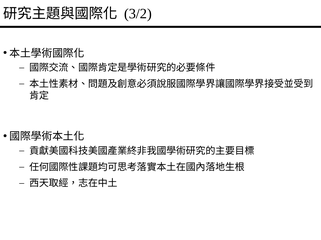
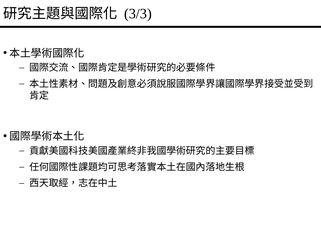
3/2: 3/2 -> 3/3 (138, 14)
